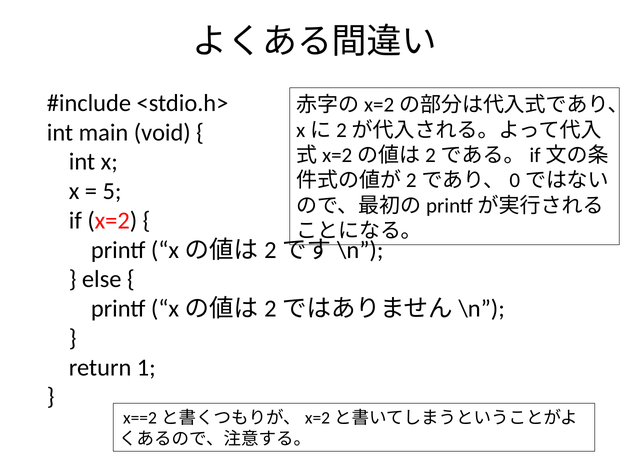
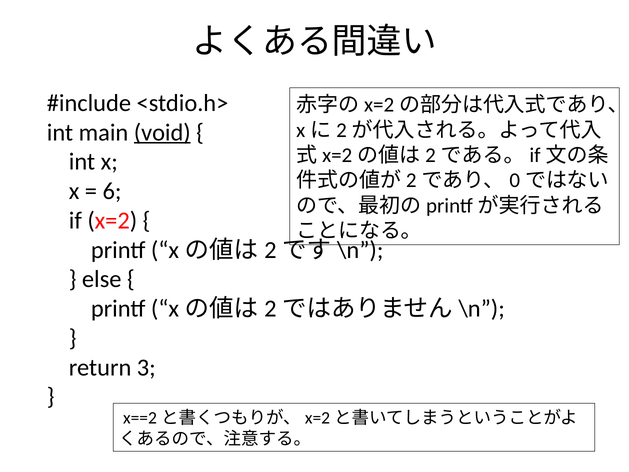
void underline: none -> present (162, 132)
5: 5 -> 6 (112, 191)
1: 1 -> 3 (146, 367)
